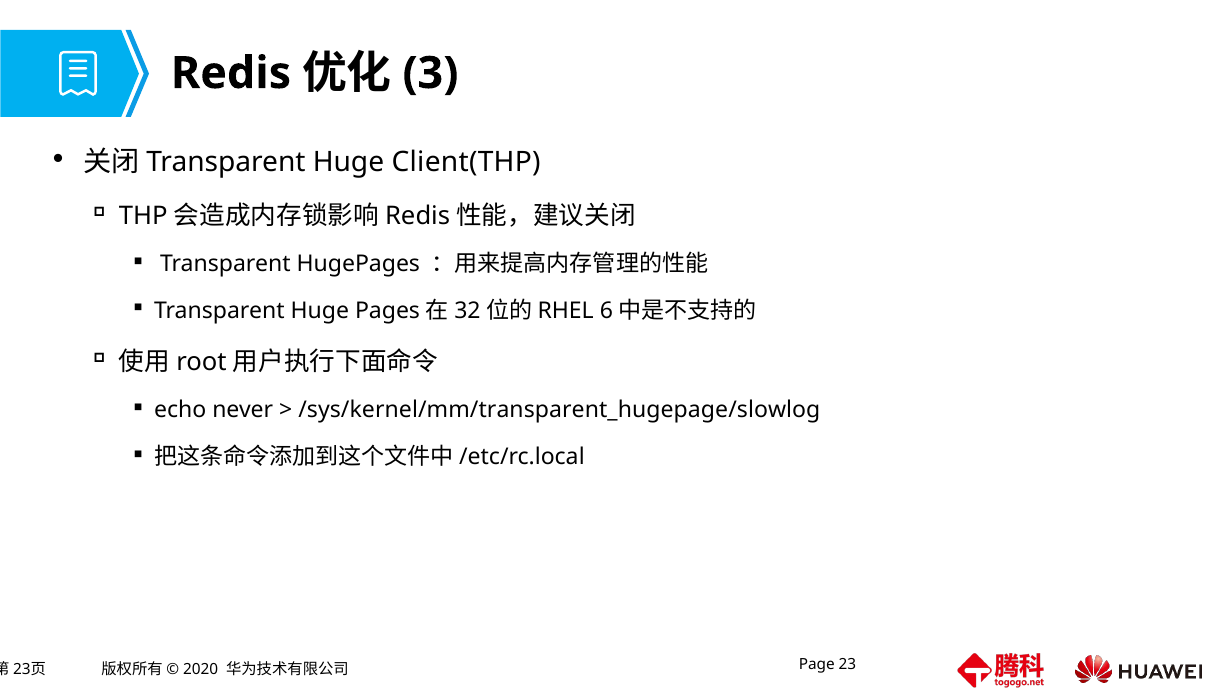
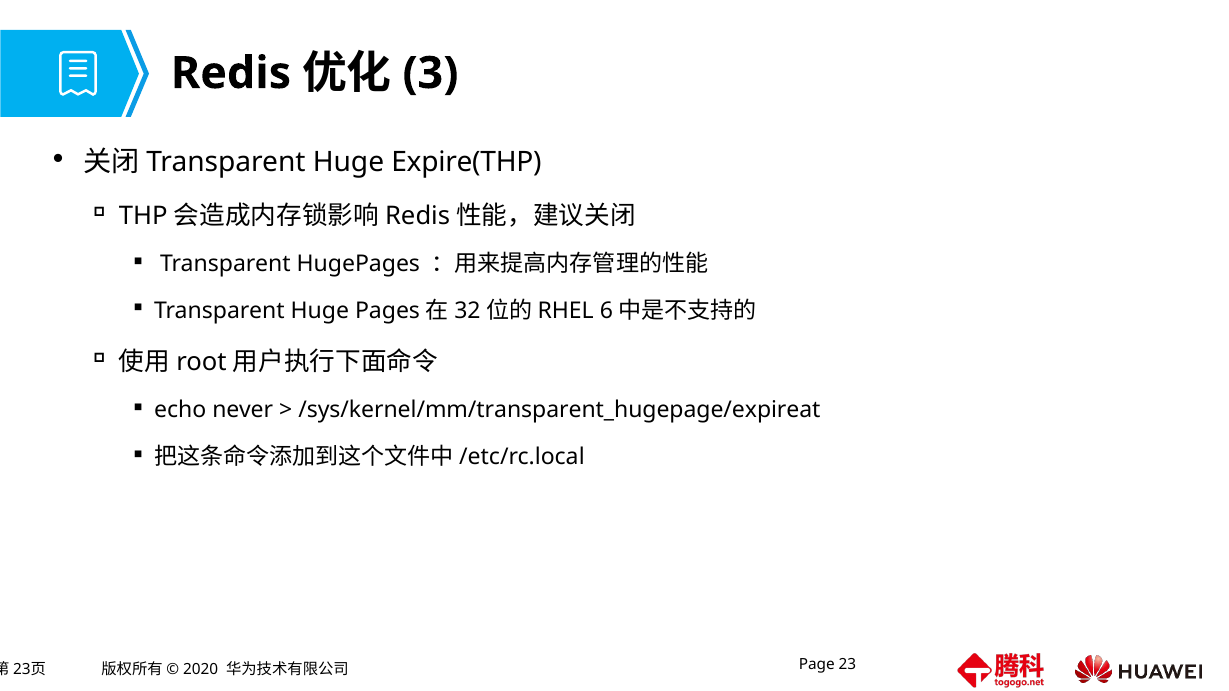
Client(THP: Client(THP -> Expire(THP (466, 162)
/sys/kernel/mm/transparent_hugepage/slowlog: /sys/kernel/mm/transparent_hugepage/slowlog -> /sys/kernel/mm/transparent_hugepage/expireat (559, 410)
